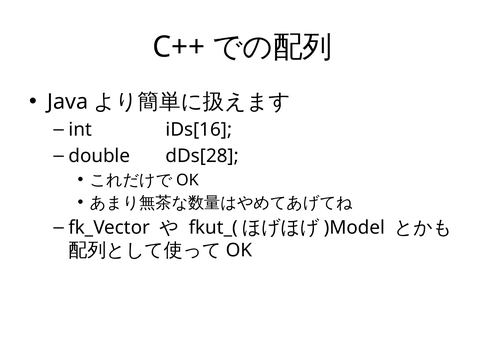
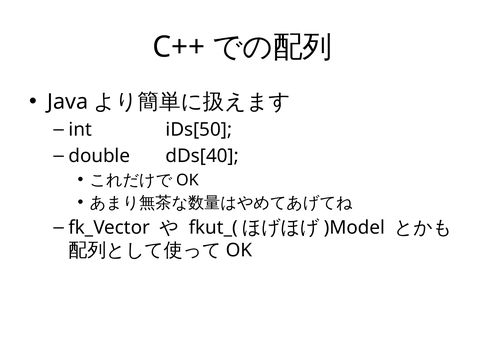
iDs[16: iDs[16 -> iDs[50 (199, 130)
dDs[28: dDs[28 -> dDs[40 (202, 156)
